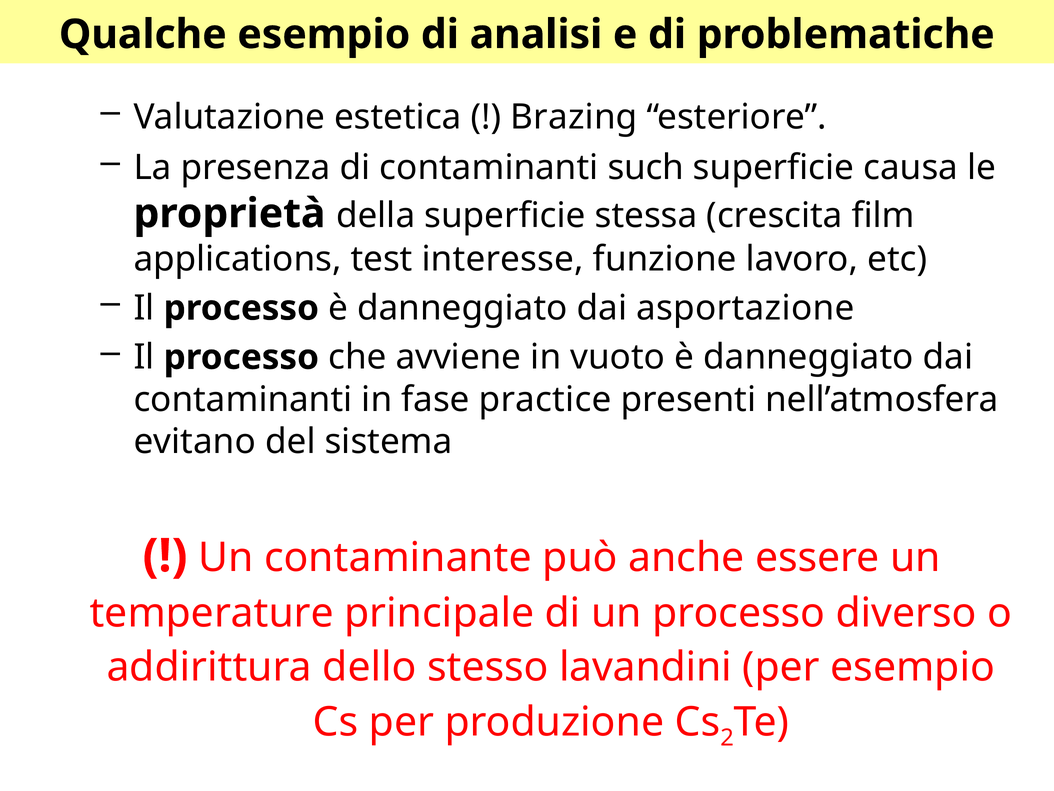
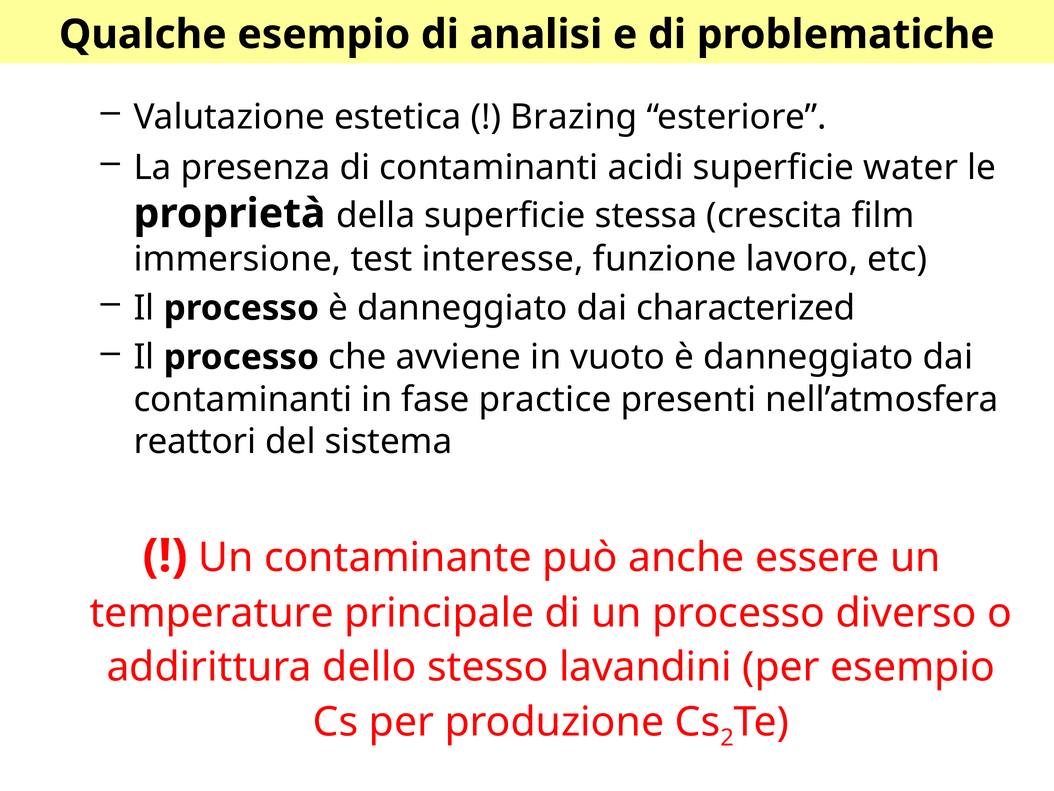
such: such -> acidi (646, 167)
causa: causa -> water (911, 167)
applications: applications -> immersione (237, 259)
asportazione: asportazione -> characterized (746, 308)
evitano: evitano -> reattori (195, 441)
